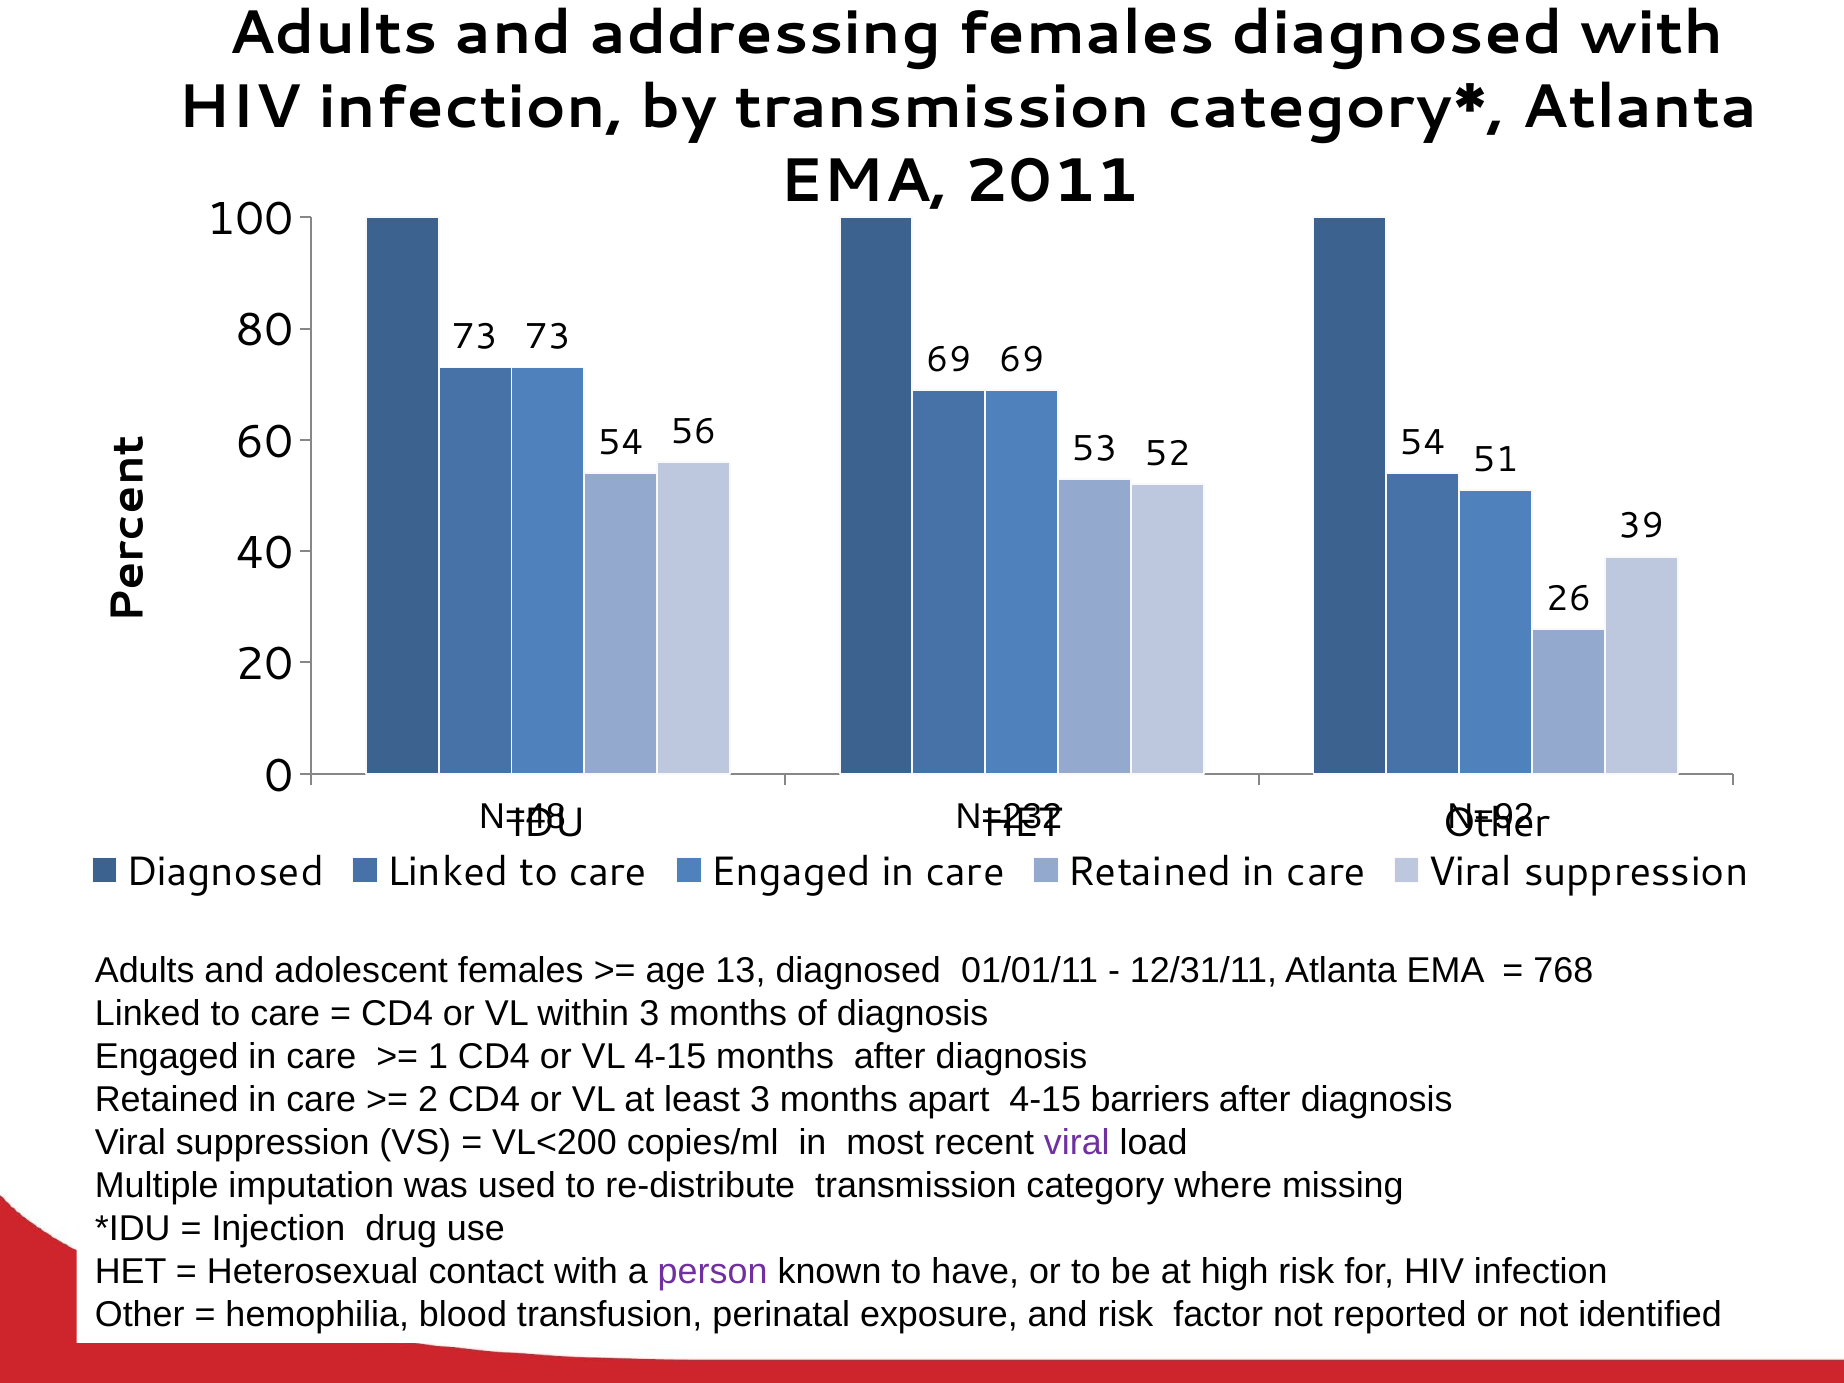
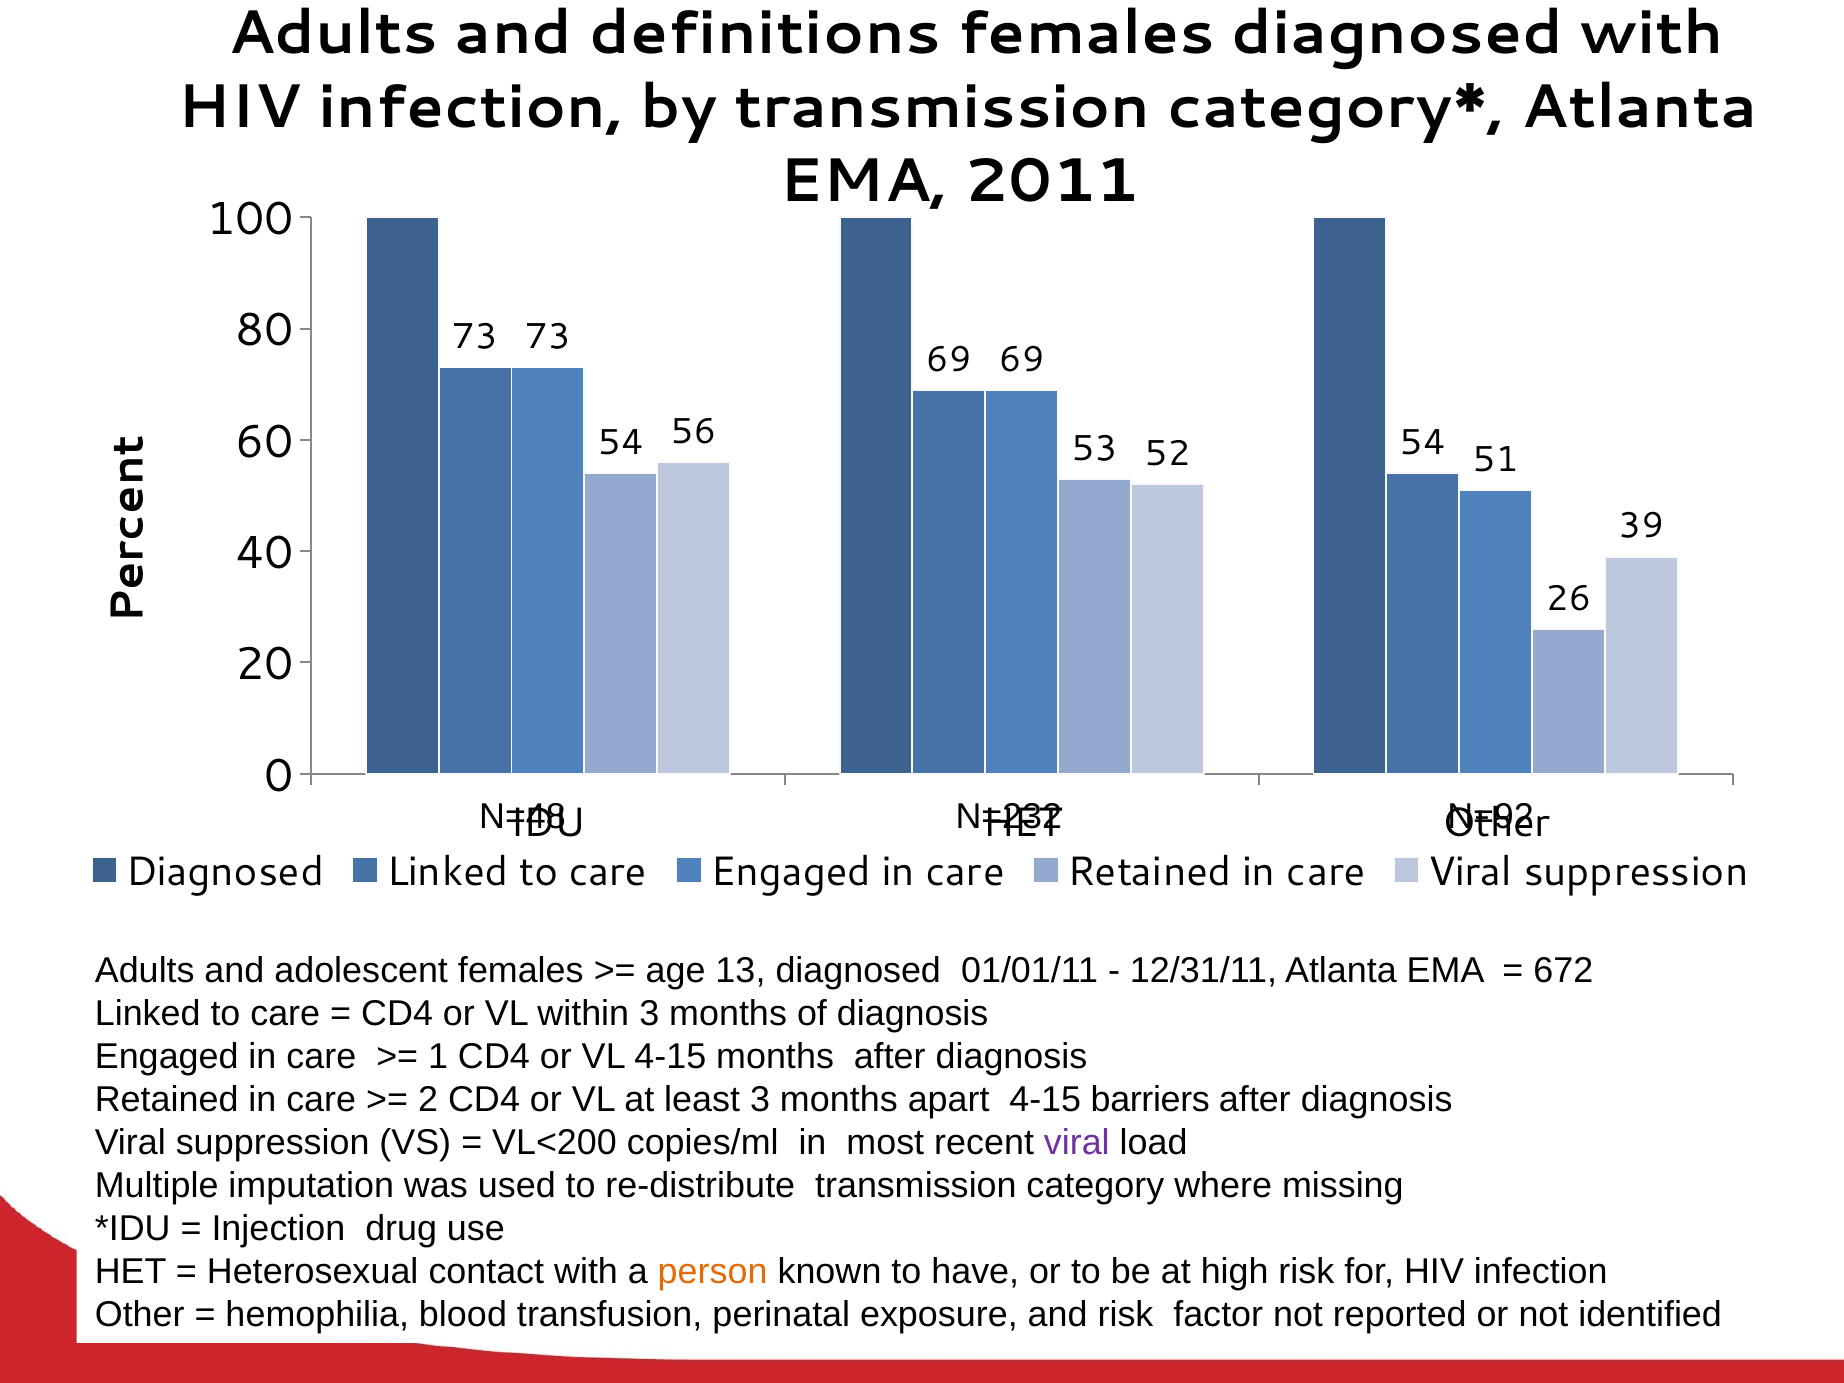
addressing: addressing -> definitions (765, 33)
768: 768 -> 672 (1563, 970)
person colour: purple -> orange (713, 1272)
